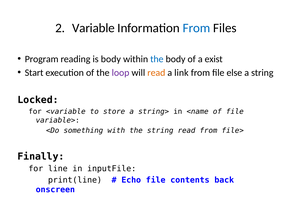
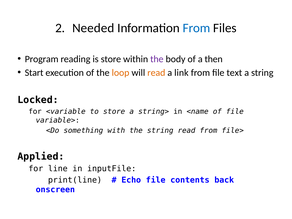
Variable: Variable -> Needed (93, 28)
is body: body -> store (111, 59)
the colour: blue -> purple (157, 59)
exist: exist -> then (214, 59)
loop colour: purple -> orange (121, 73)
else: else -> text (234, 73)
Finally: Finally -> Applied (41, 156)
